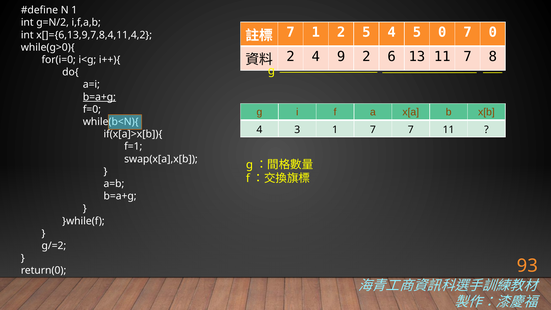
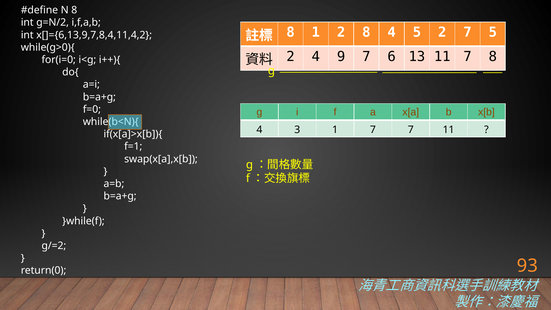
N 1: 1 -> 8 (74, 10)
7: 7 -> 8 (291, 32)
2 5: 5 -> 8 (366, 32)
5 0: 0 -> 2 (442, 32)
7 0: 0 -> 5 (493, 32)
9 2: 2 -> 7 (366, 56)
b=a+g underline: present -> none (99, 97)
